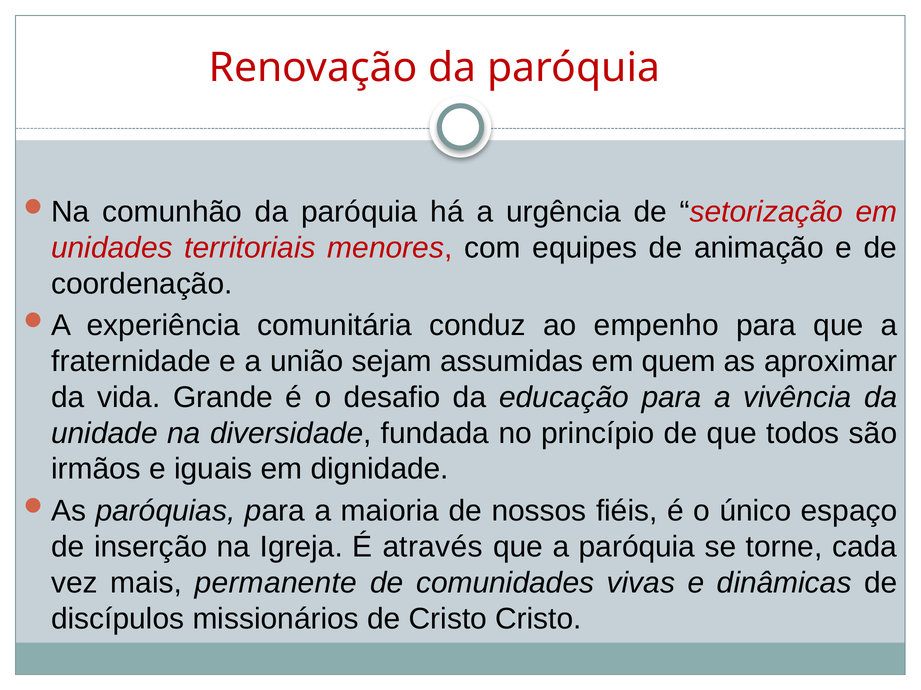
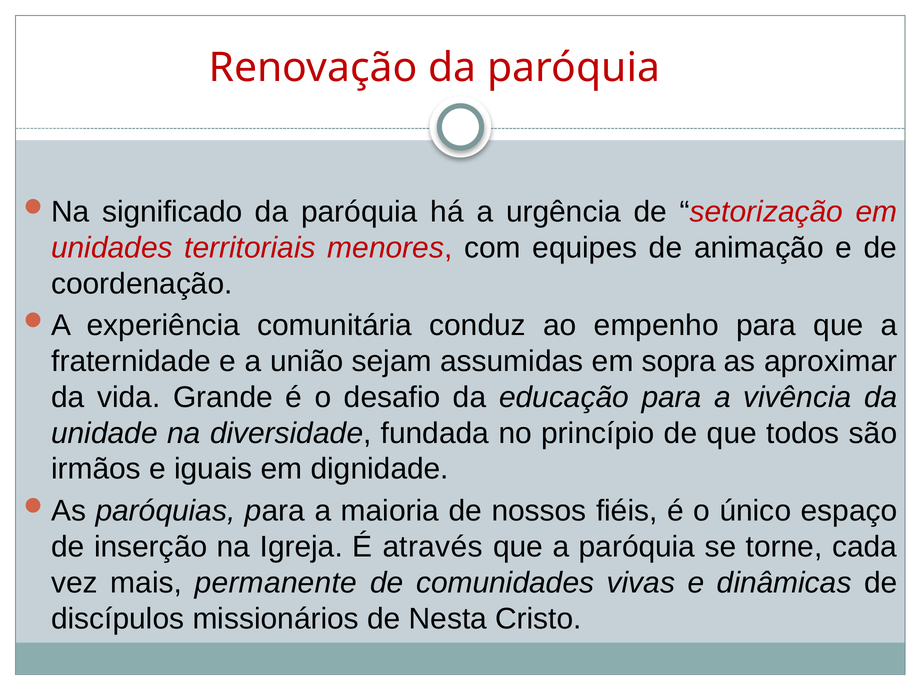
comunhão: comunhão -> significado (172, 212)
quem: quem -> sopra (679, 362)
de Cristo: Cristo -> Nesta (448, 619)
